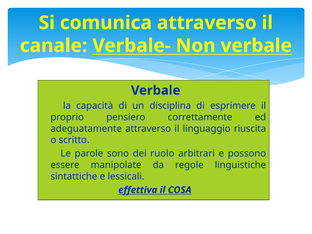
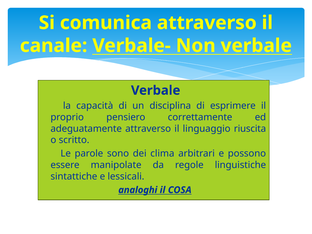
ruolo: ruolo -> clima (162, 154)
effettiva: effettiva -> analoghi (138, 190)
